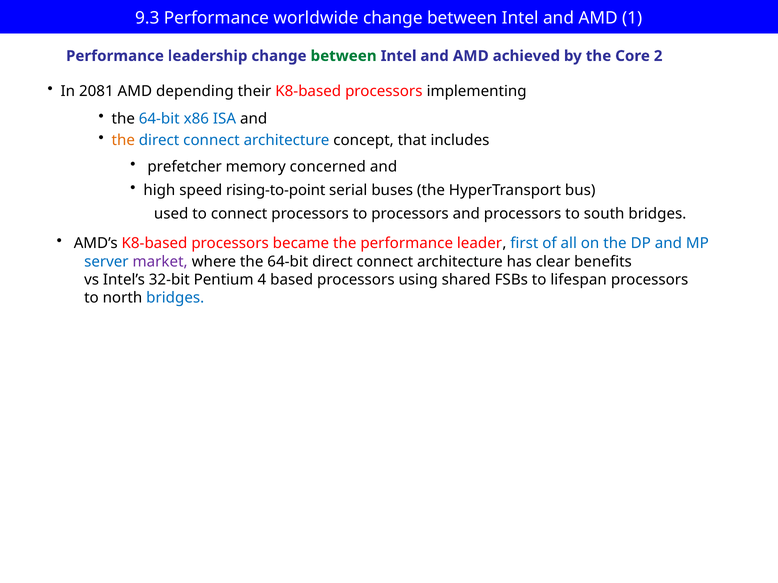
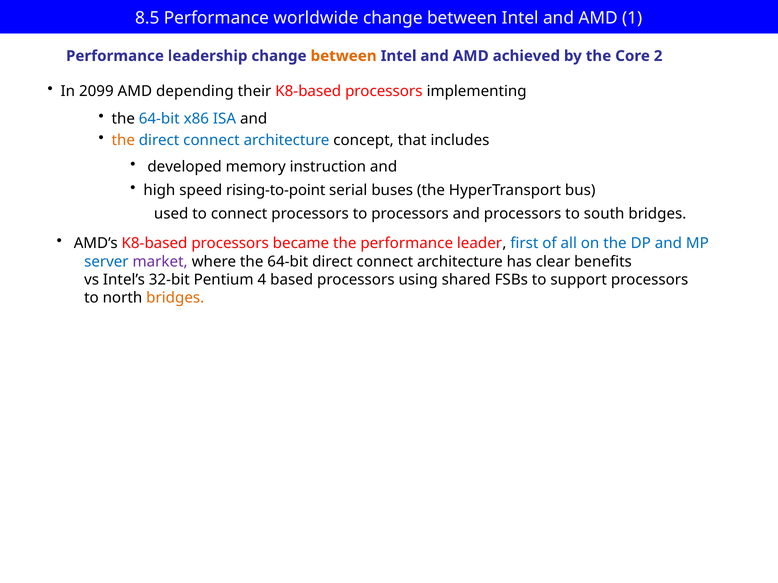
9.3: 9.3 -> 8.5 (147, 18)
between colour: green -> orange (344, 56)
2081: 2081 -> 2099 (96, 91)
prefetcher: prefetcher -> developed (185, 167)
concerned: concerned -> instruction (328, 167)
lifespan: lifespan -> support (579, 280)
bridges colour: blue -> orange (175, 298)
